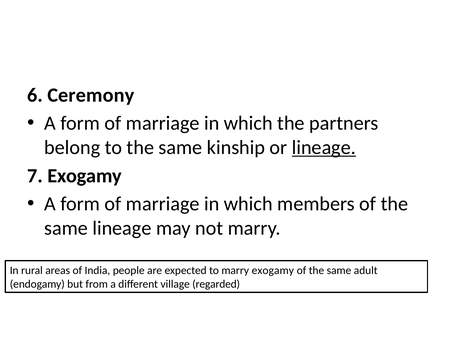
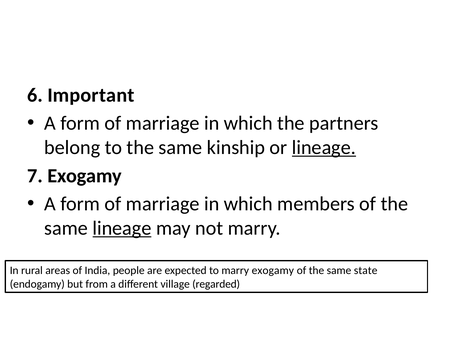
Ceremony: Ceremony -> Important (91, 95)
lineage underline: none -> present (122, 228)
adult: adult -> state (366, 271)
